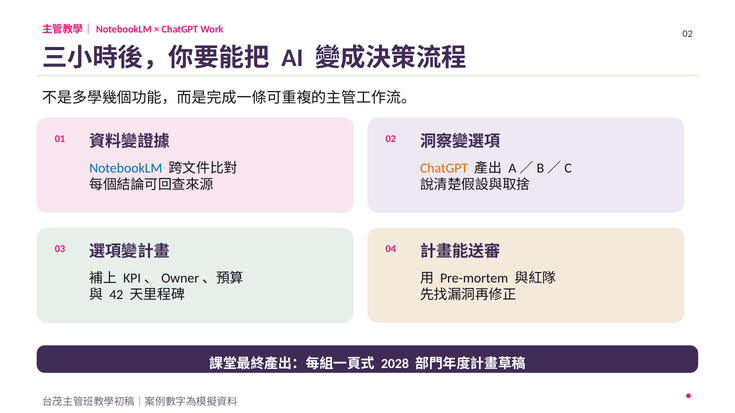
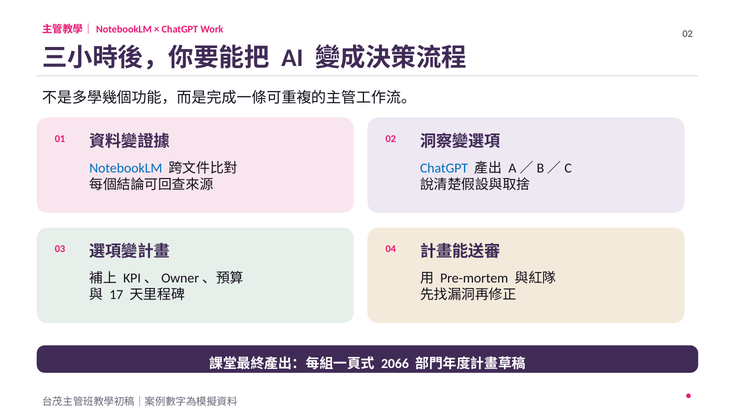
ChatGPT colour: orange -> blue (444, 168)
42: 42 -> 17 (116, 295)
2028: 2028 -> 2066 (395, 364)
